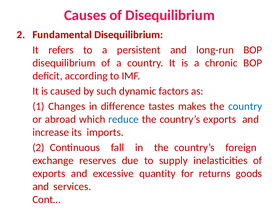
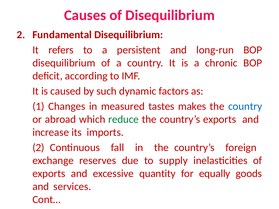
difference: difference -> measured (123, 106)
reduce colour: blue -> green (124, 120)
returns: returns -> equally (215, 174)
